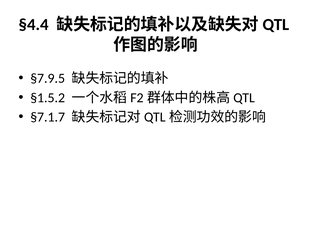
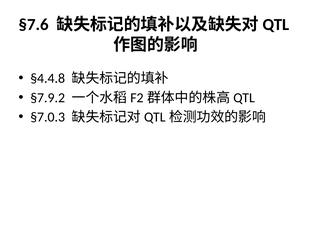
§4.4: §4.4 -> §7.6 (34, 25)
§7.9.5: §7.9.5 -> §4.4.8 (48, 78)
§1.5.2: §1.5.2 -> §7.9.2 (48, 98)
§7.1.7: §7.1.7 -> §7.0.3 (48, 117)
